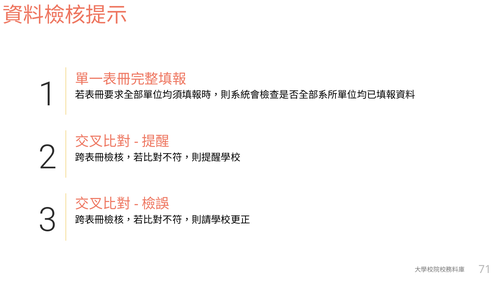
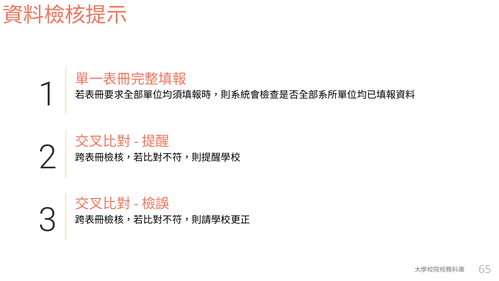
71: 71 -> 65 (485, 269)
